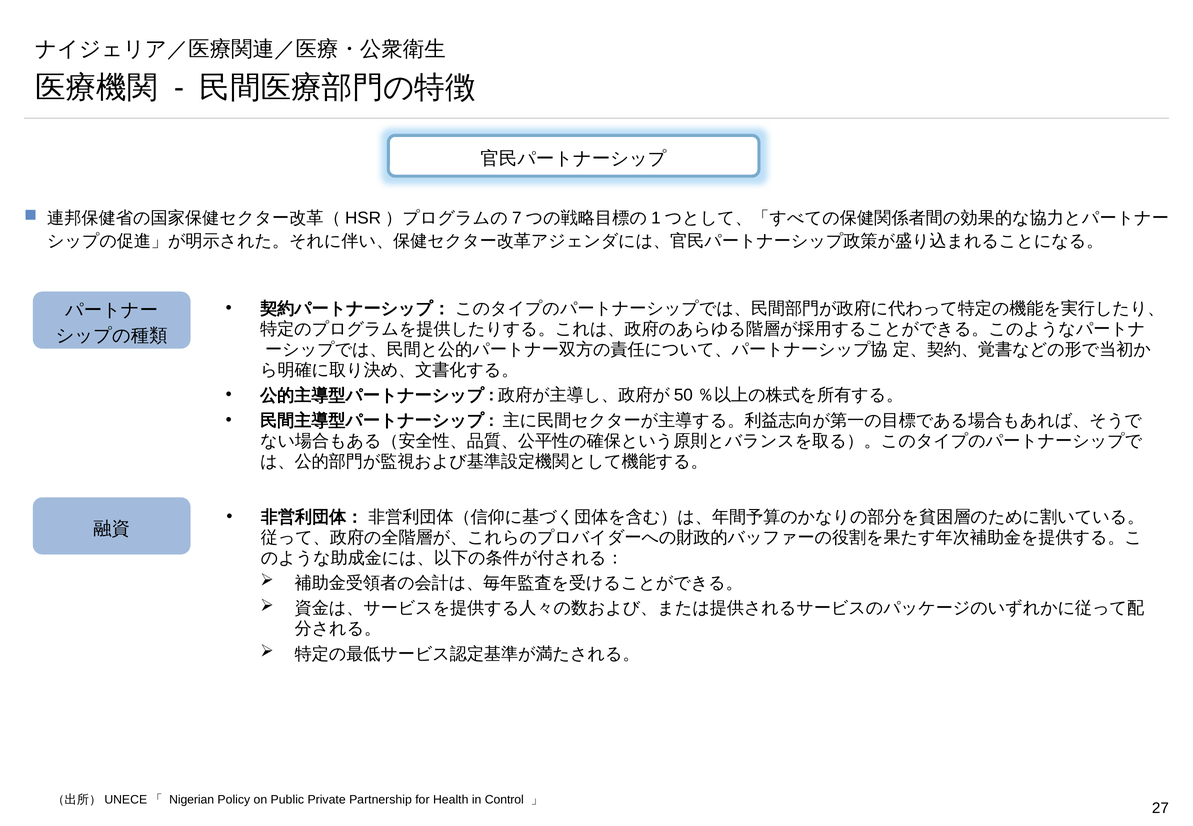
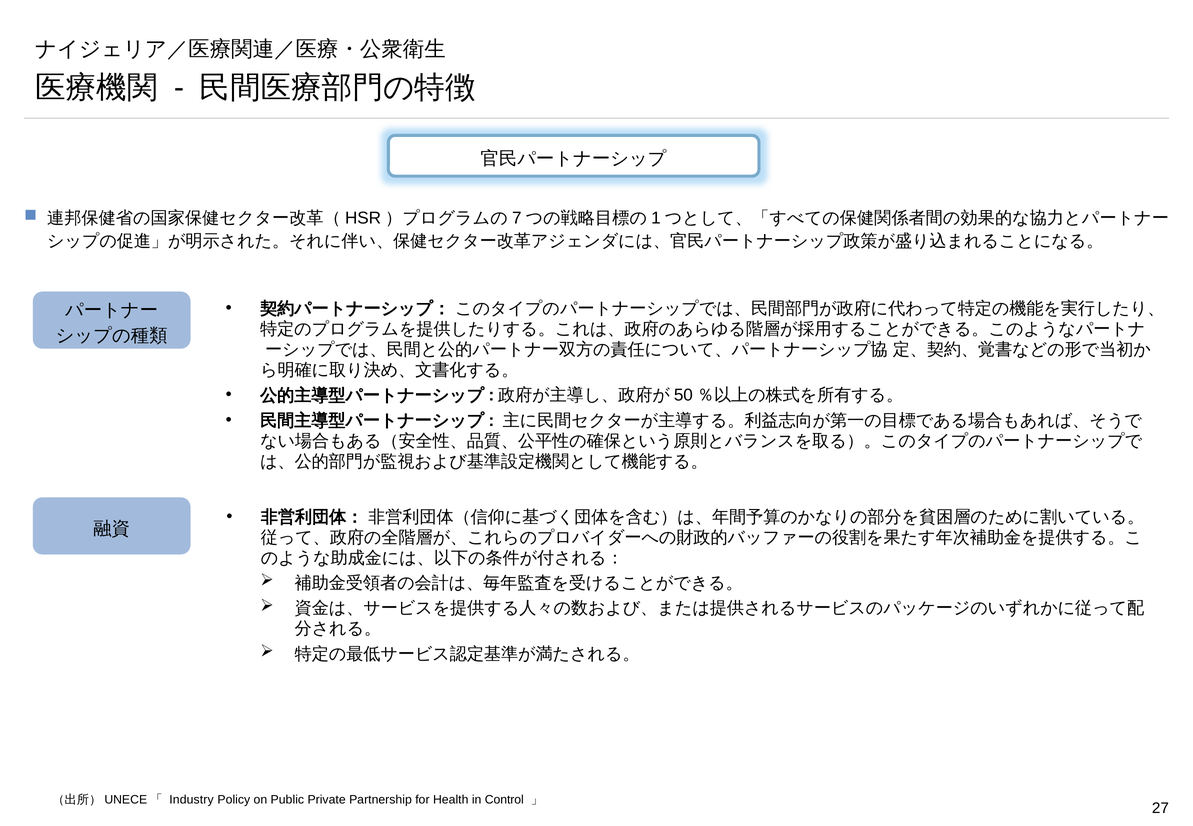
Nigerian: Nigerian -> Industry (192, 800)
